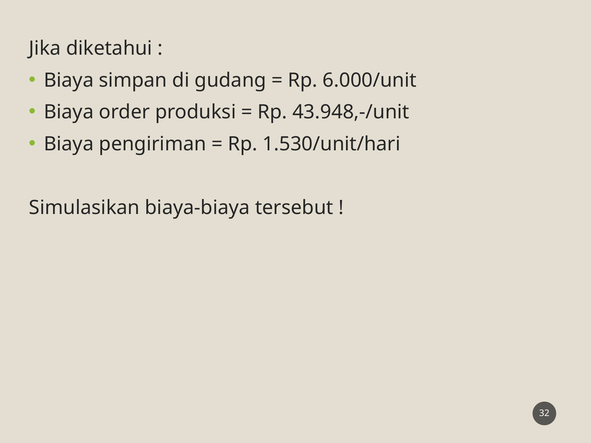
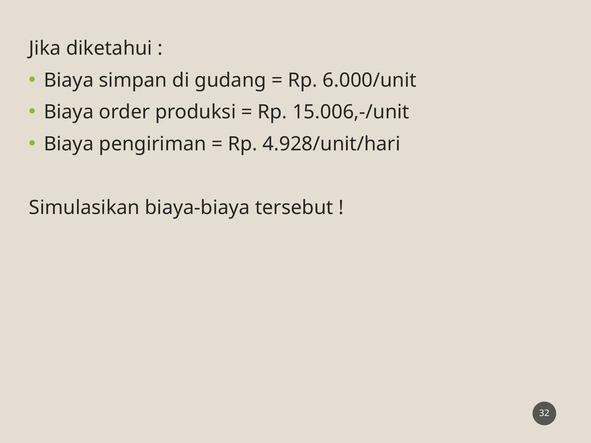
43.948,-/unit: 43.948,-/unit -> 15.006,-/unit (351, 112)
1.530/unit/hari: 1.530/unit/hari -> 4.928/unit/hari (332, 144)
